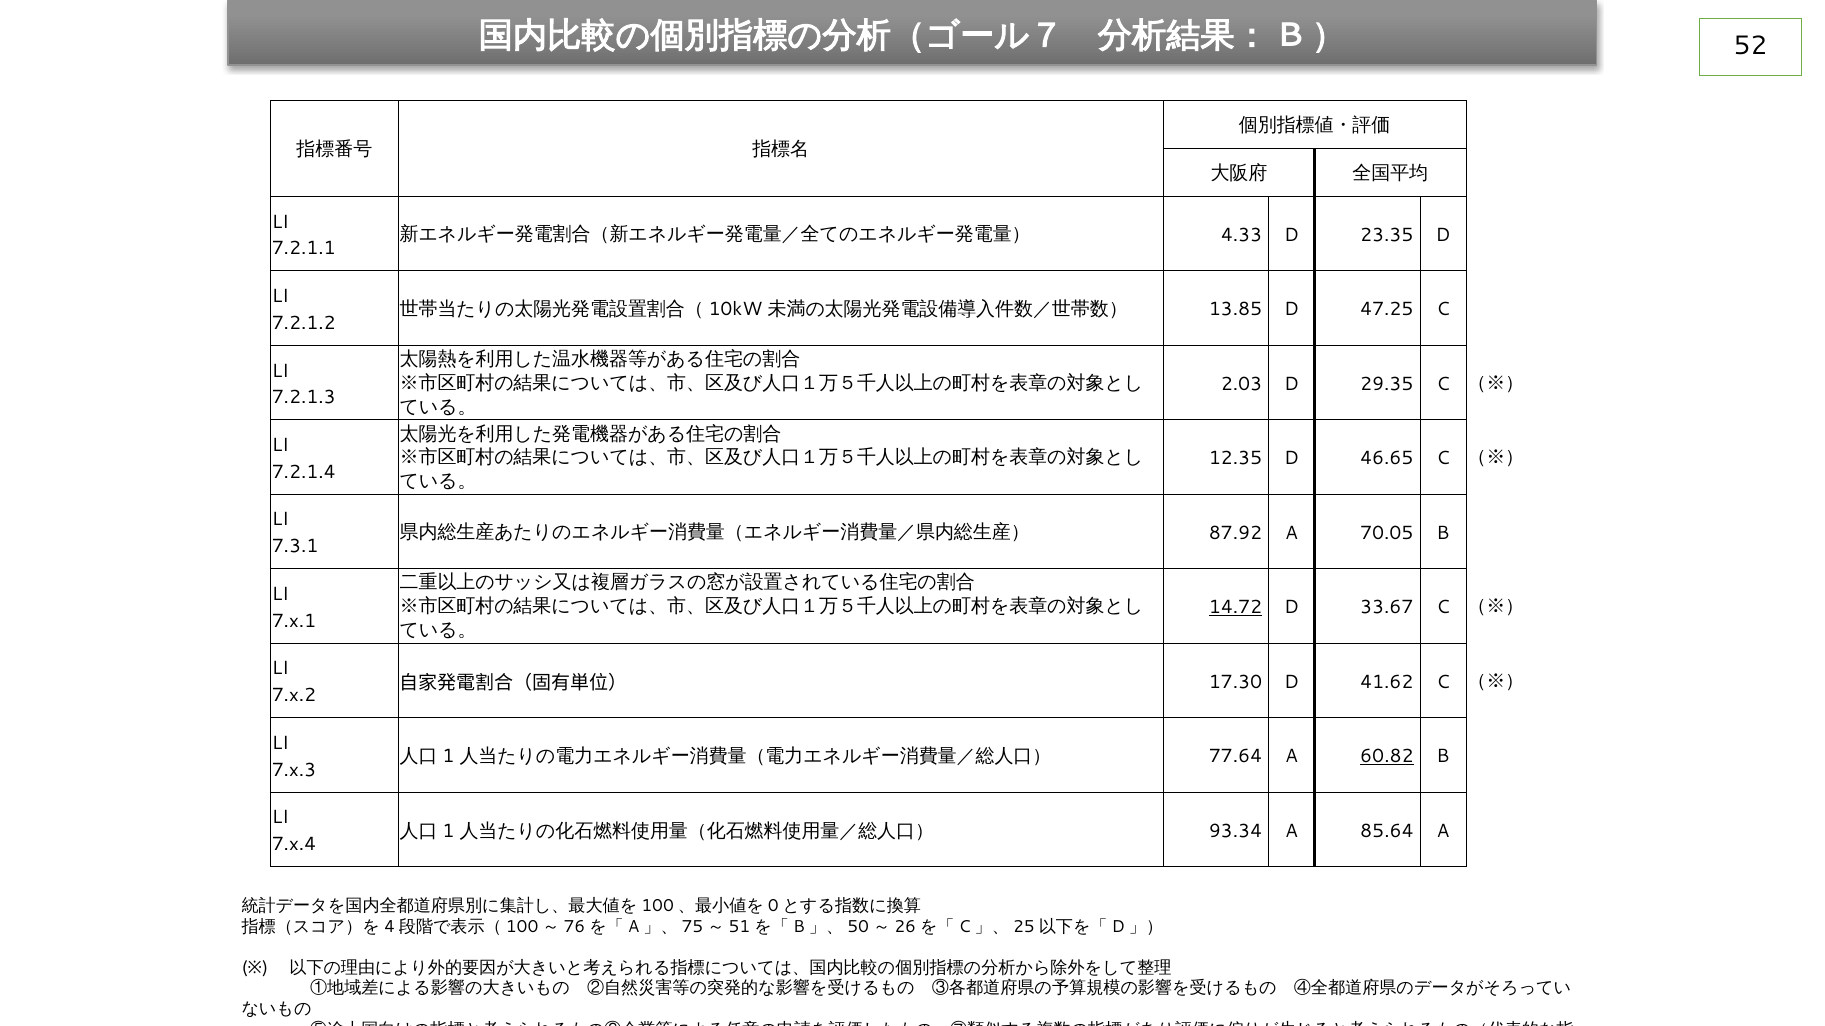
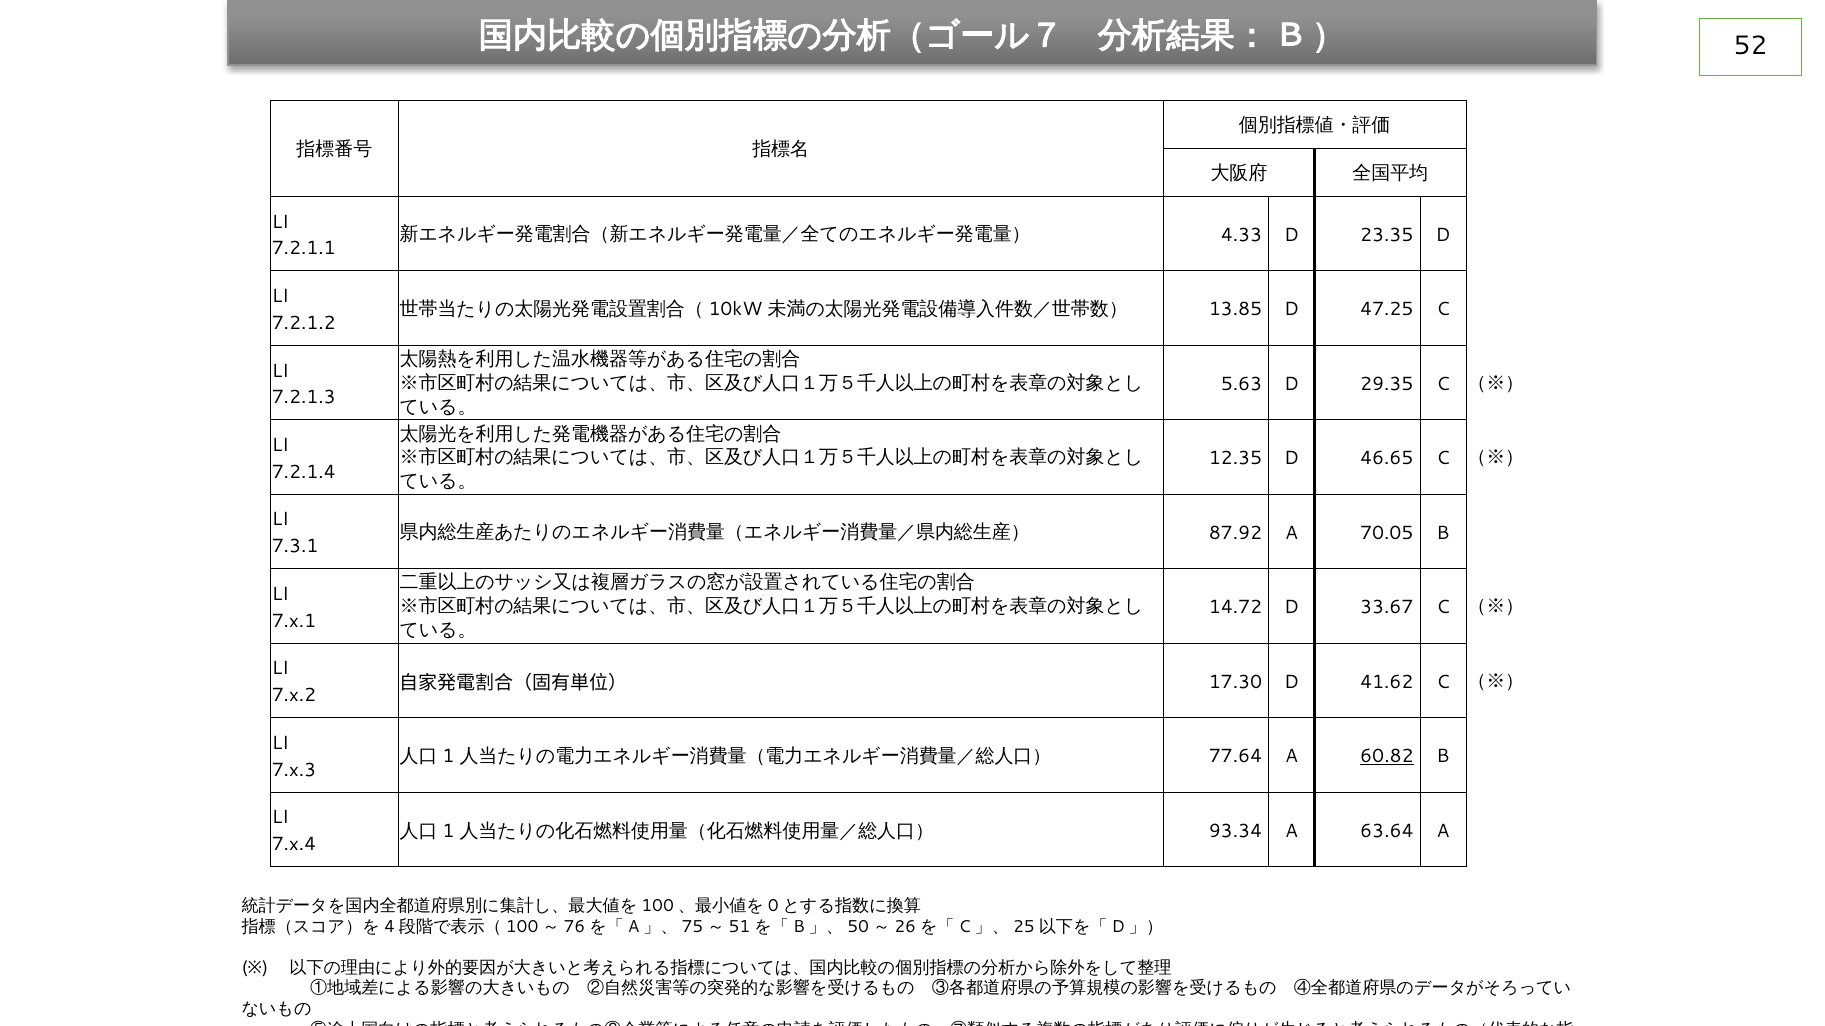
2.03: 2.03 -> 5.63 (1242, 384)
14.72 underline: present -> none (1236, 608)
85.64: 85.64 -> 63.64 (1387, 832)
